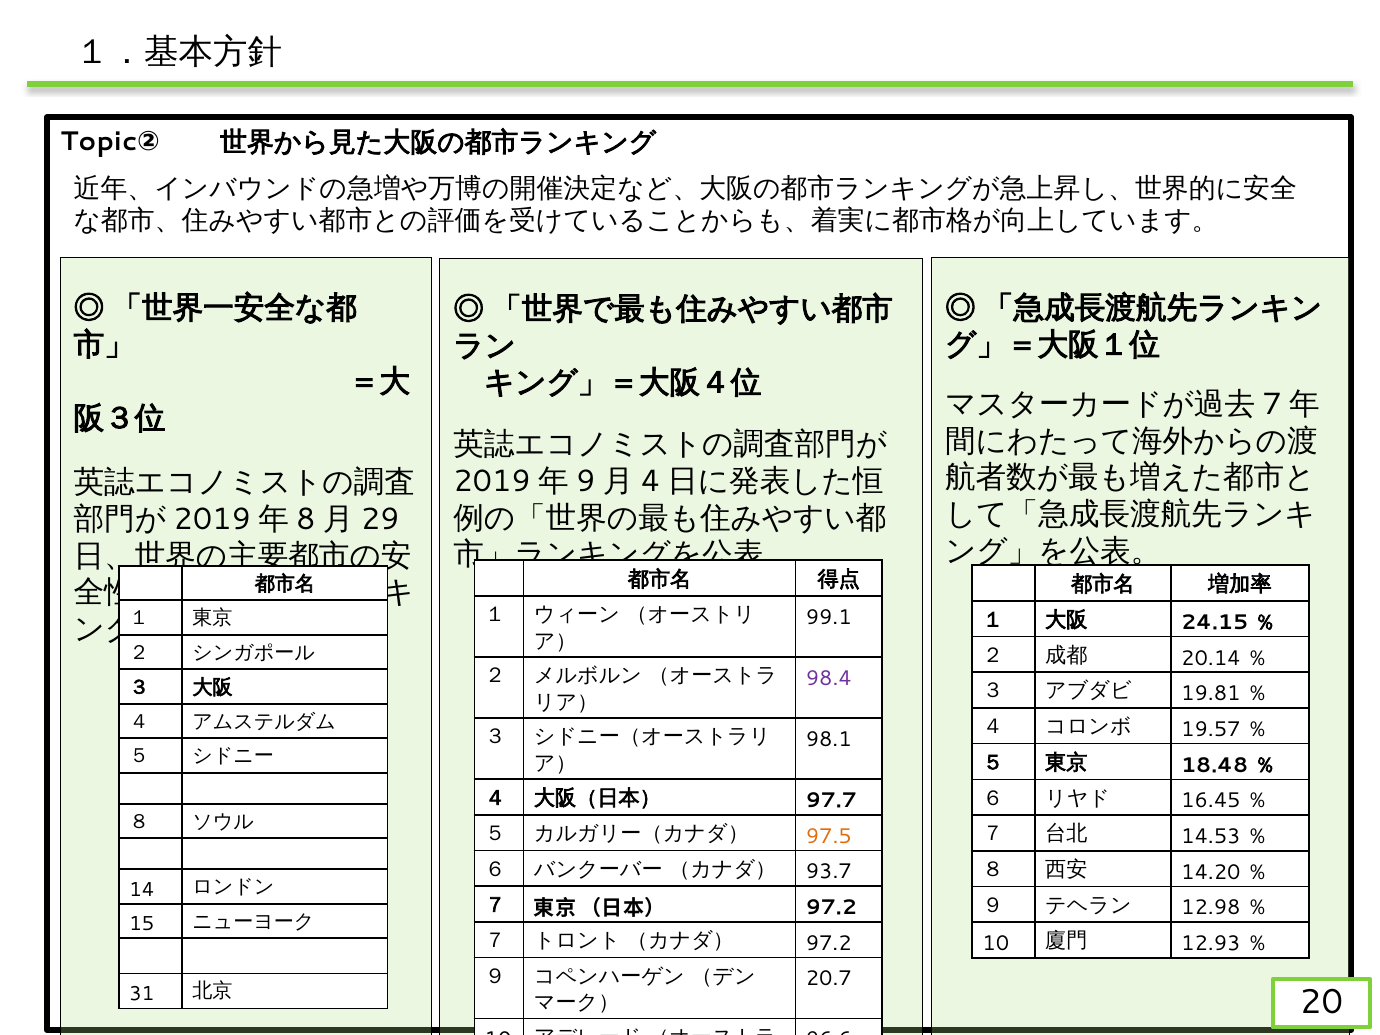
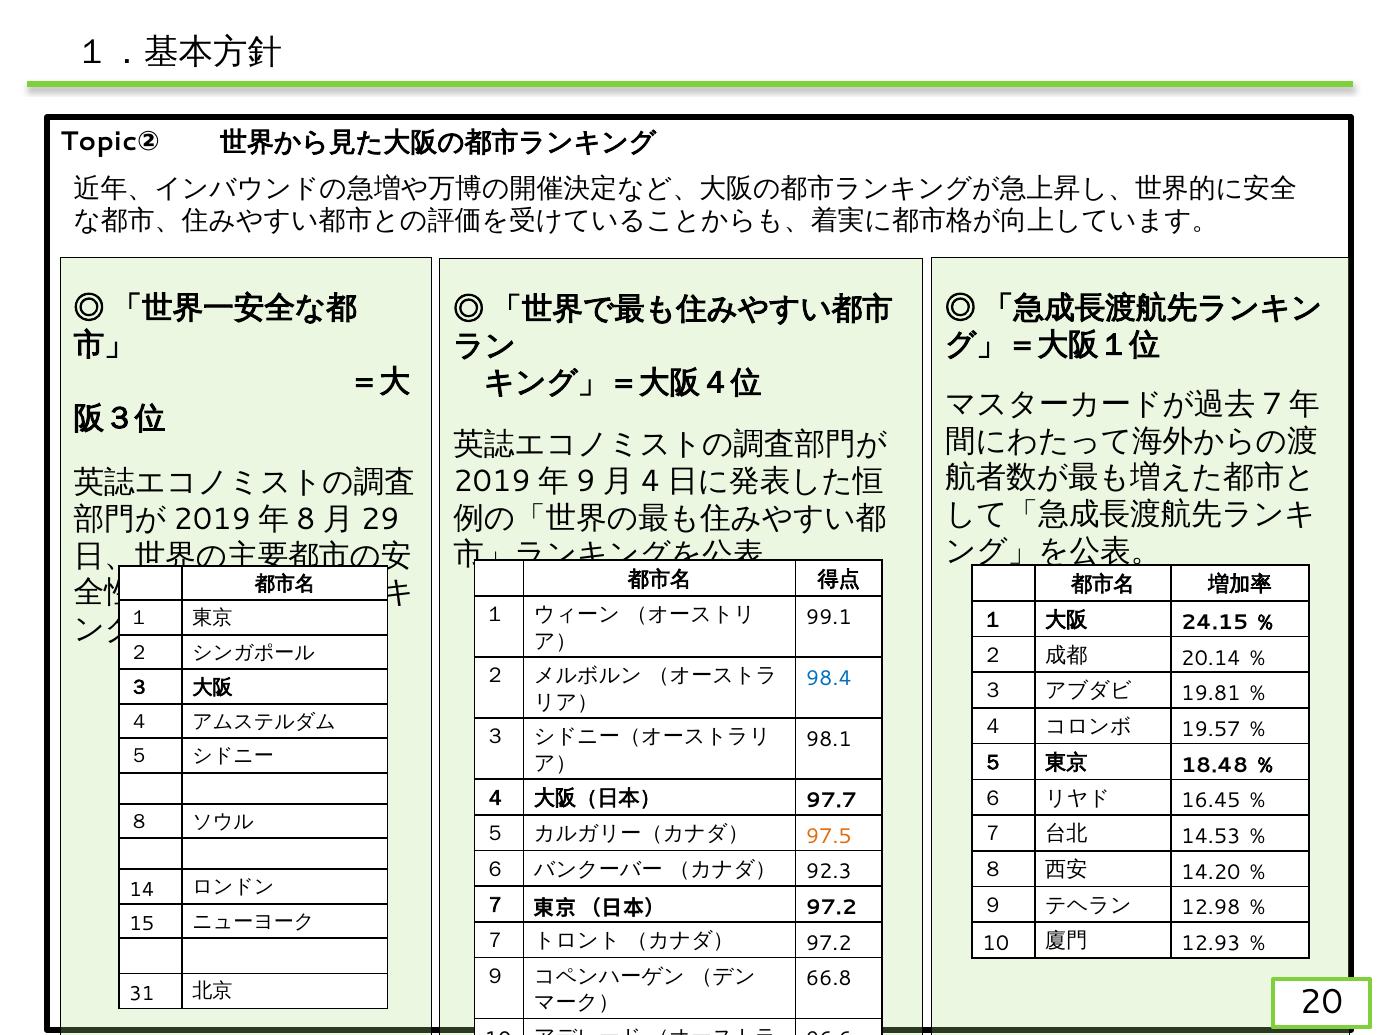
98.4 colour: purple -> blue (829, 678)
93.7: 93.7 -> 92.3 (829, 872)
20.7: 20.7 -> 66.8 (829, 979)
